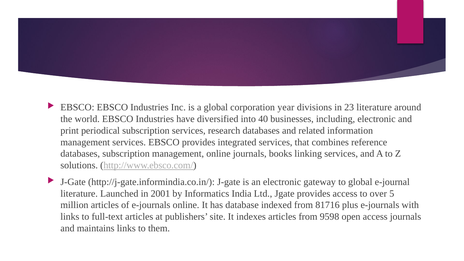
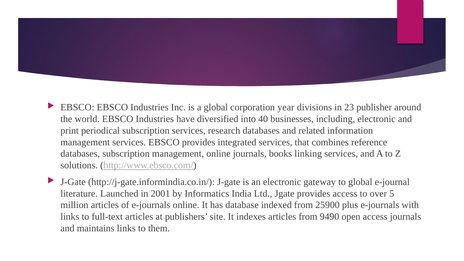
23 literature: literature -> publisher (374, 107)
81716: 81716 -> 25900 (327, 205)
9598: 9598 -> 9490 (329, 217)
